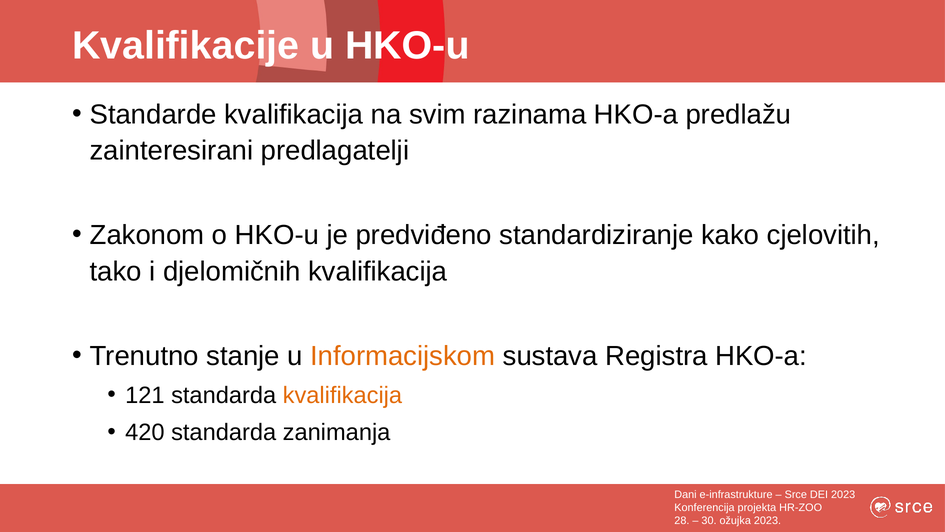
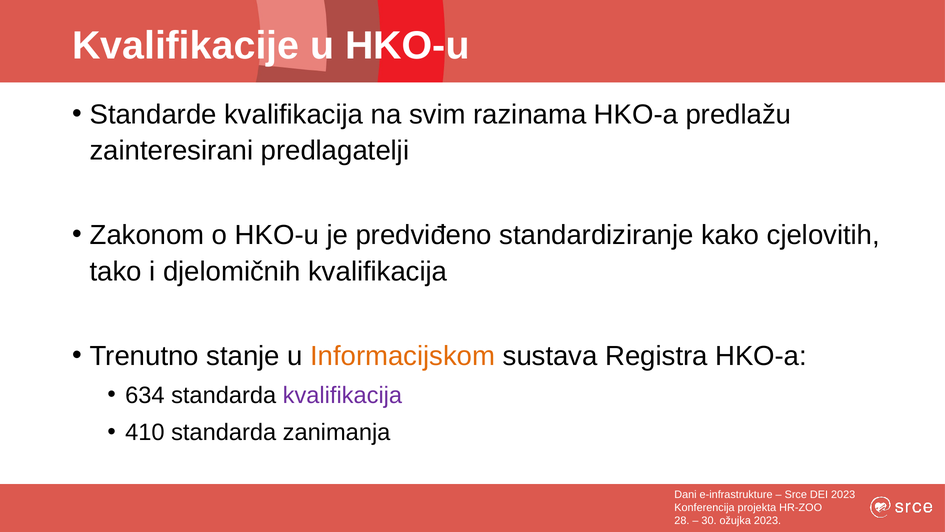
121: 121 -> 634 (145, 395)
kvalifikacija colour: orange -> purple (342, 395)
420: 420 -> 410 (145, 432)
